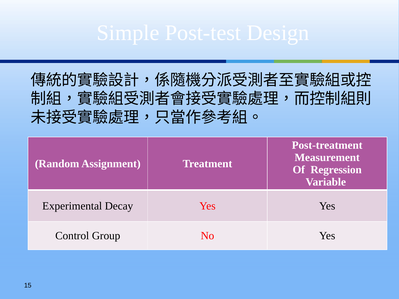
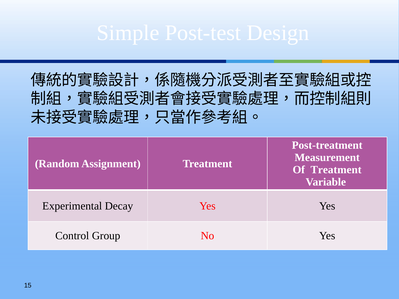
Of Regression: Regression -> Treatment (336, 170)
